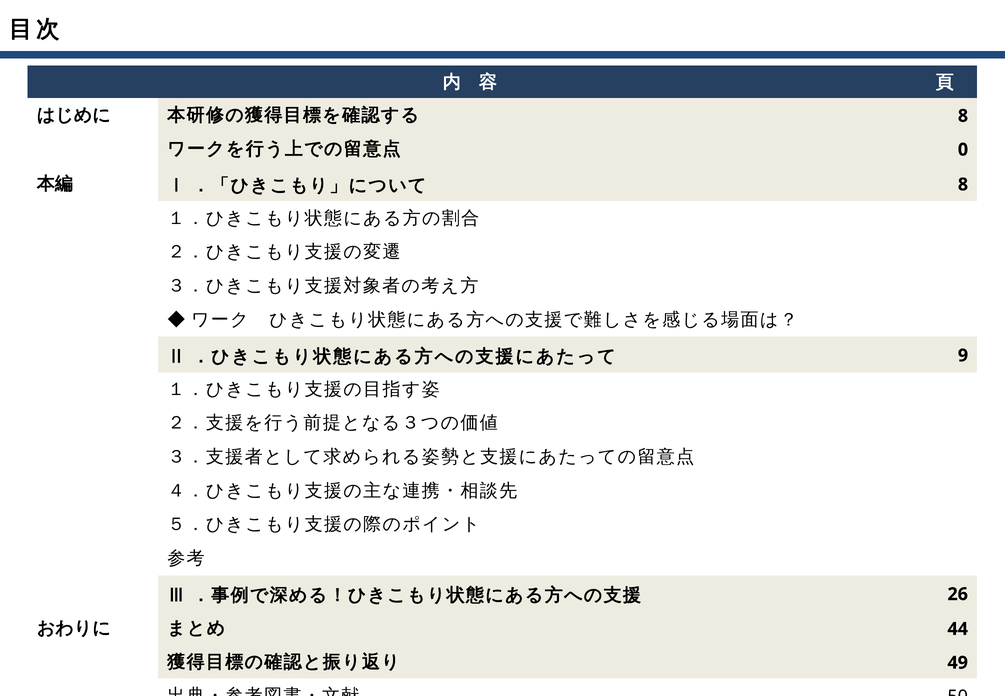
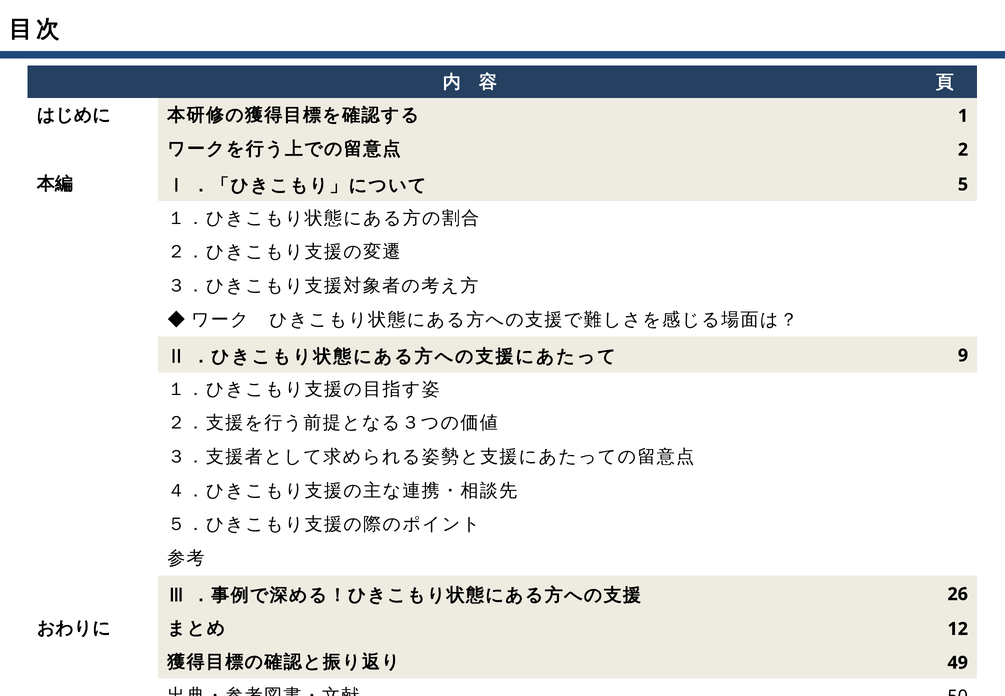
8: 8 -> 1 (963, 116)
0: 0 -> 2 (963, 150)
8: 8 -> 5 (963, 184)
44: 44 -> 12 (958, 629)
